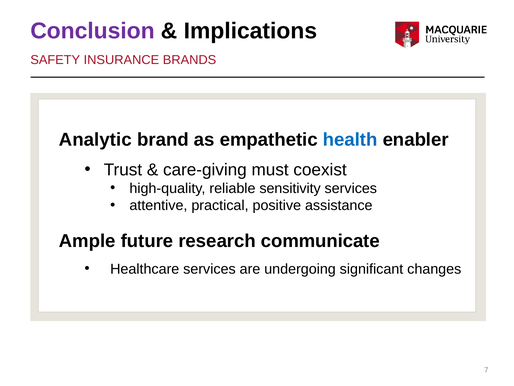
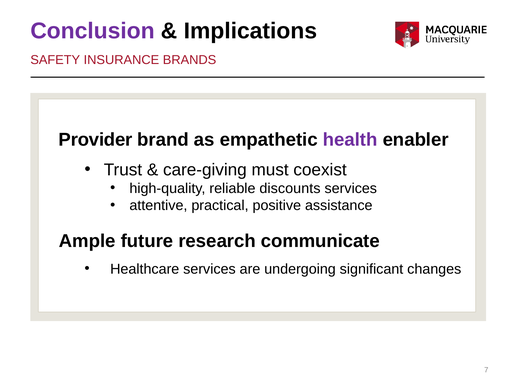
Analytic: Analytic -> Provider (96, 140)
health colour: blue -> purple (350, 140)
sensitivity: sensitivity -> discounts (290, 188)
